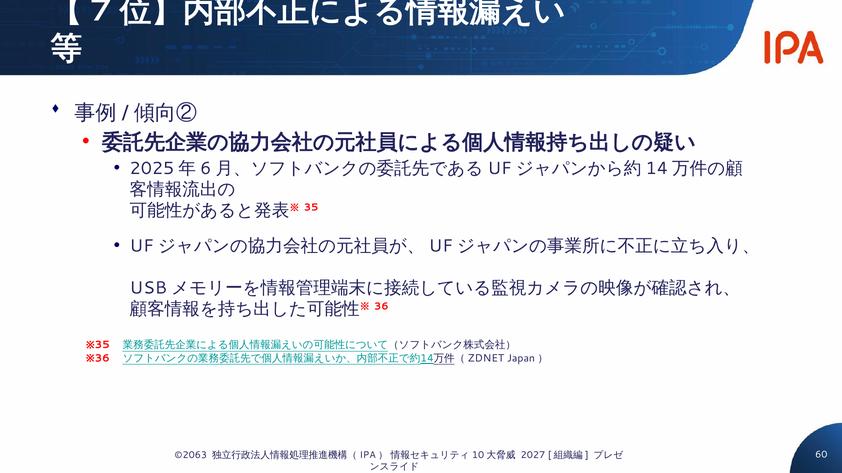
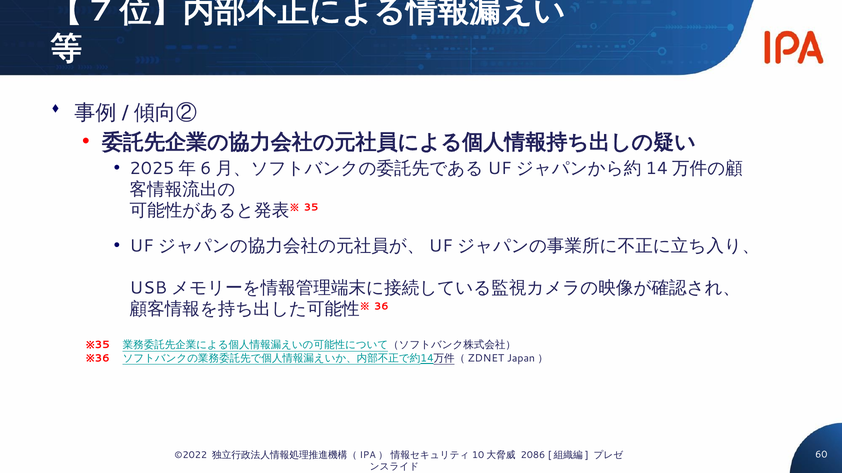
©2063: ©2063 -> ©2022 (191, 456)
2027: 2027 -> 2086 (533, 456)
